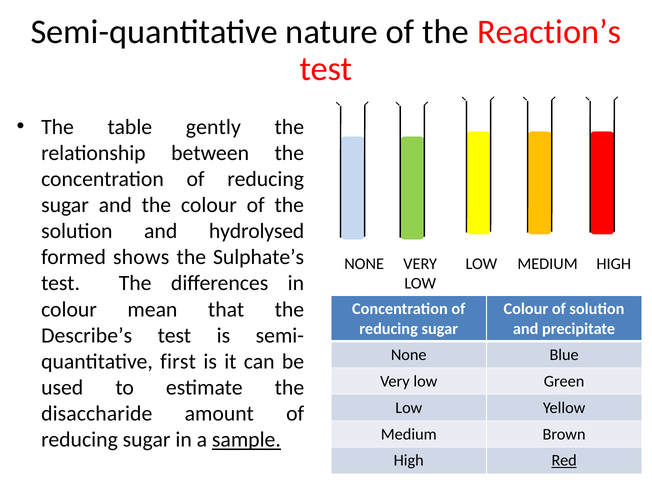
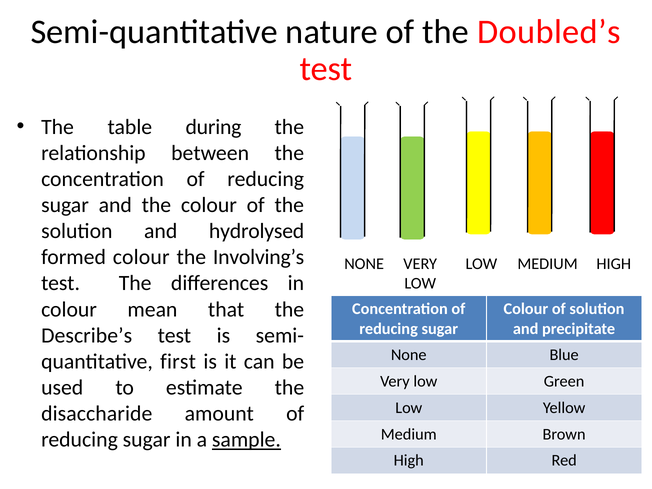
Reaction’s: Reaction’s -> Doubled’s (549, 32)
gently: gently -> during (213, 127)
formed shows: shows -> colour (141, 257)
Sulphate’s: Sulphate’s -> Involving’s (259, 257)
Red underline: present -> none (564, 461)
